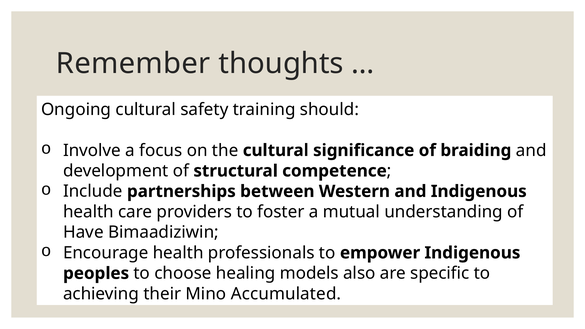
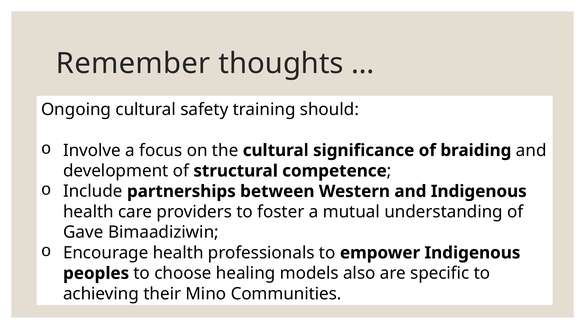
Have: Have -> Gave (83, 232)
Accumulated: Accumulated -> Communities (286, 294)
